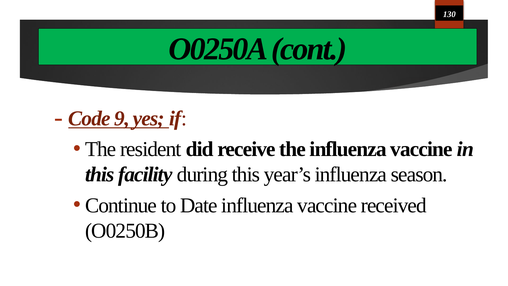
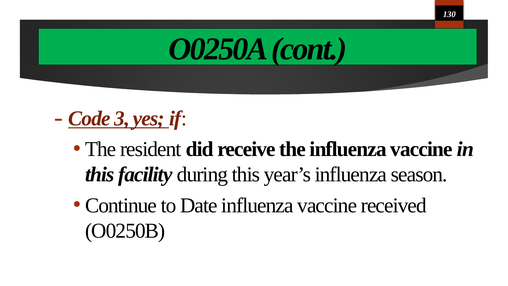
9: 9 -> 3 (122, 118)
